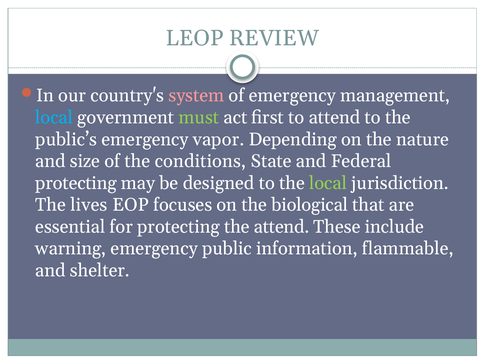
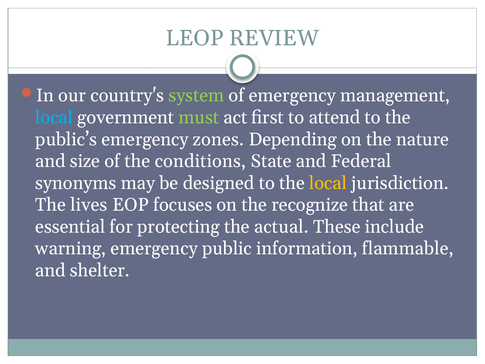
system colour: pink -> light green (196, 96)
vapor: vapor -> zones (219, 139)
protecting: protecting -> synonyms (76, 183)
local colour: light green -> yellow (328, 183)
biological: biological -> recognize (310, 205)
the attend: attend -> actual (281, 227)
